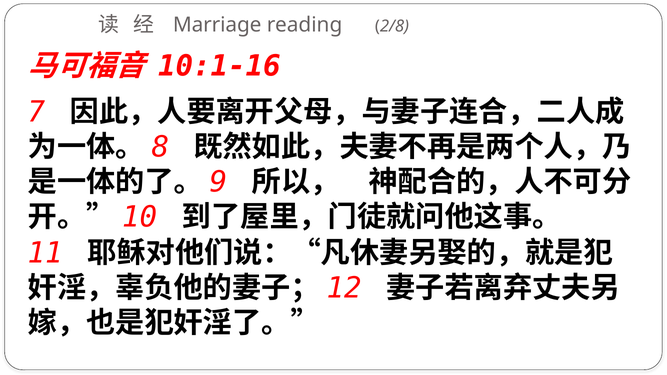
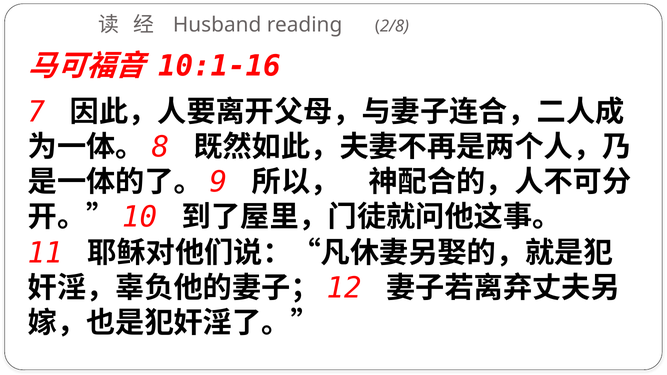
Marriage: Marriage -> Husband (217, 25)
